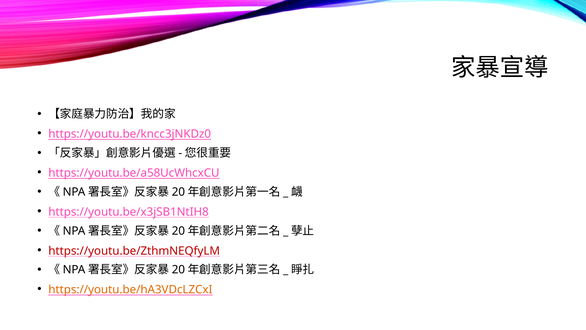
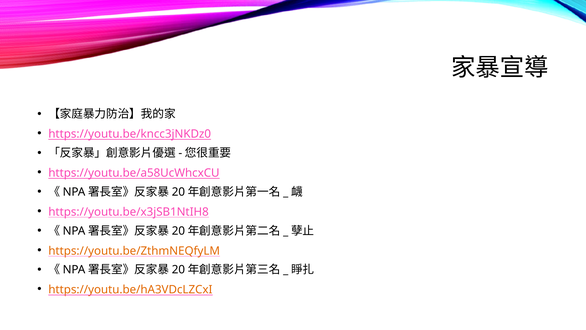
https://youtu.be/ZthmNEQfyLM colour: red -> orange (134, 251)
